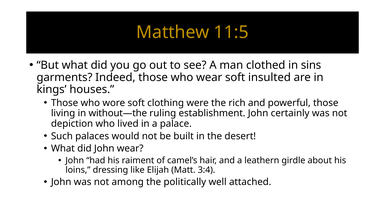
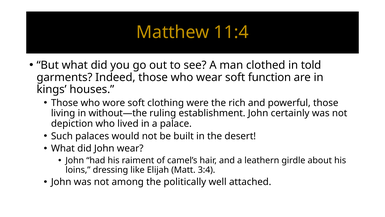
11:5: 11:5 -> 11:4 (231, 32)
sins: sins -> told (311, 65)
insulted: insulted -> function (270, 77)
